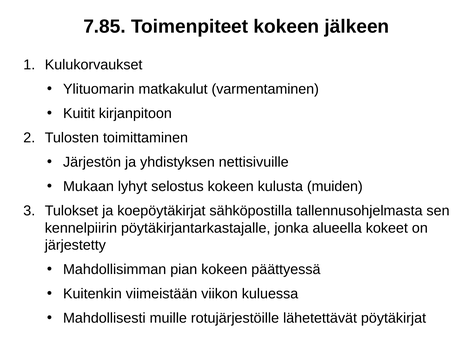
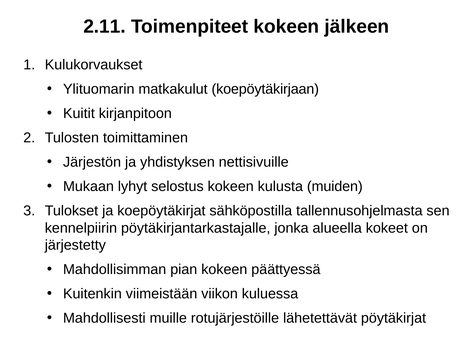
7.85: 7.85 -> 2.11 (105, 26)
varmentaminen: varmentaminen -> koepöytäkirjaan (265, 89)
